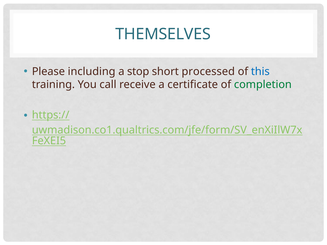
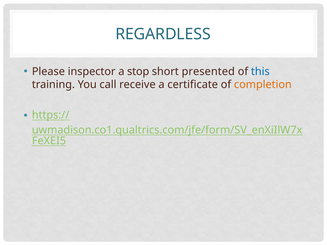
THEMSELVES: THEMSELVES -> REGARDLESS (163, 34)
including: including -> inspector (92, 72)
processed: processed -> presented (208, 72)
completion colour: green -> orange (263, 85)
